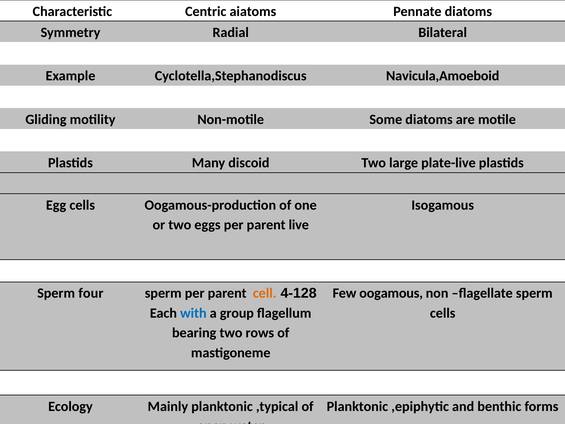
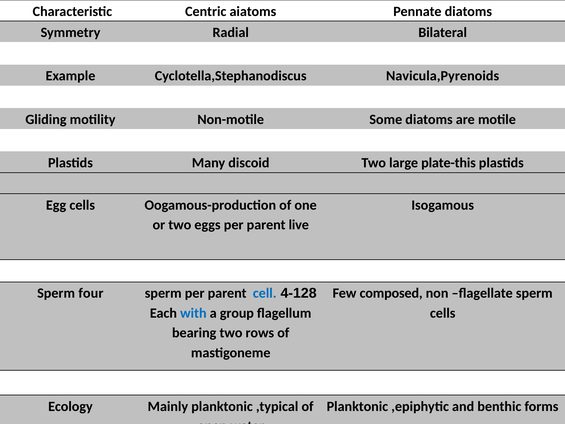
Navicula,Amoeboid: Navicula,Amoeboid -> Navicula,Pyrenoids (443, 76)
plate-live: plate-live -> plate-this (449, 163)
cell colour: orange -> blue (265, 293)
oogamous: oogamous -> composed (391, 293)
